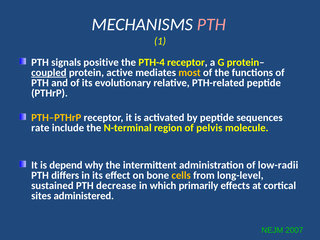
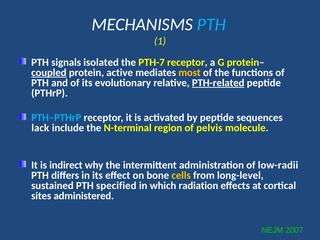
PTH colour: pink -> light blue (211, 24)
positive: positive -> isolated (101, 62)
PTH-4: PTH-4 -> PTH-7 (152, 62)
PTH-related underline: none -> present (218, 83)
PTH–PTHrP colour: yellow -> light blue (56, 118)
rate: rate -> lack (40, 128)
depend: depend -> indirect (66, 165)
decrease: decrease -> specified (116, 186)
primarily: primarily -> radiation (198, 186)
